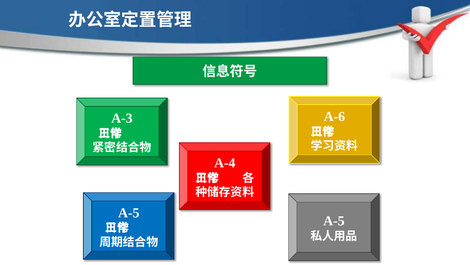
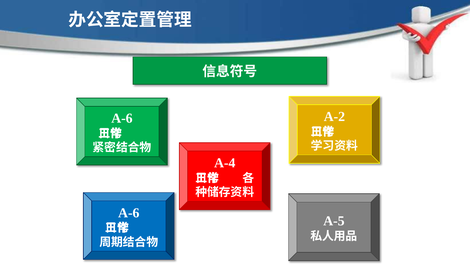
A-6: A-6 -> A-2 (334, 116)
A-3: A-3 -> A-6 (122, 118)
A-5: A-5 -> A-6 (129, 212)
